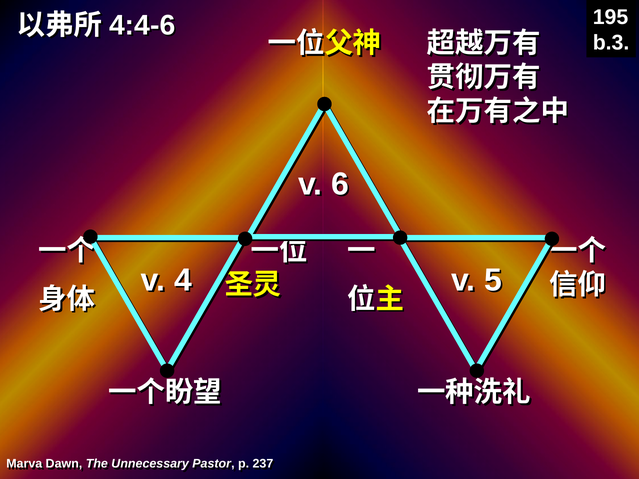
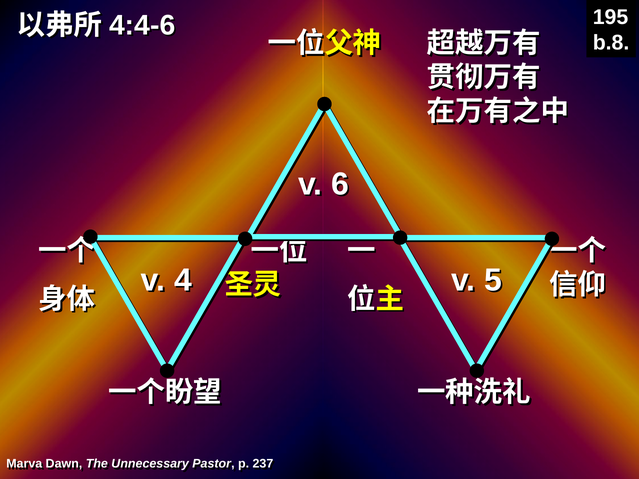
b.3: b.3 -> b.8 (611, 43)
